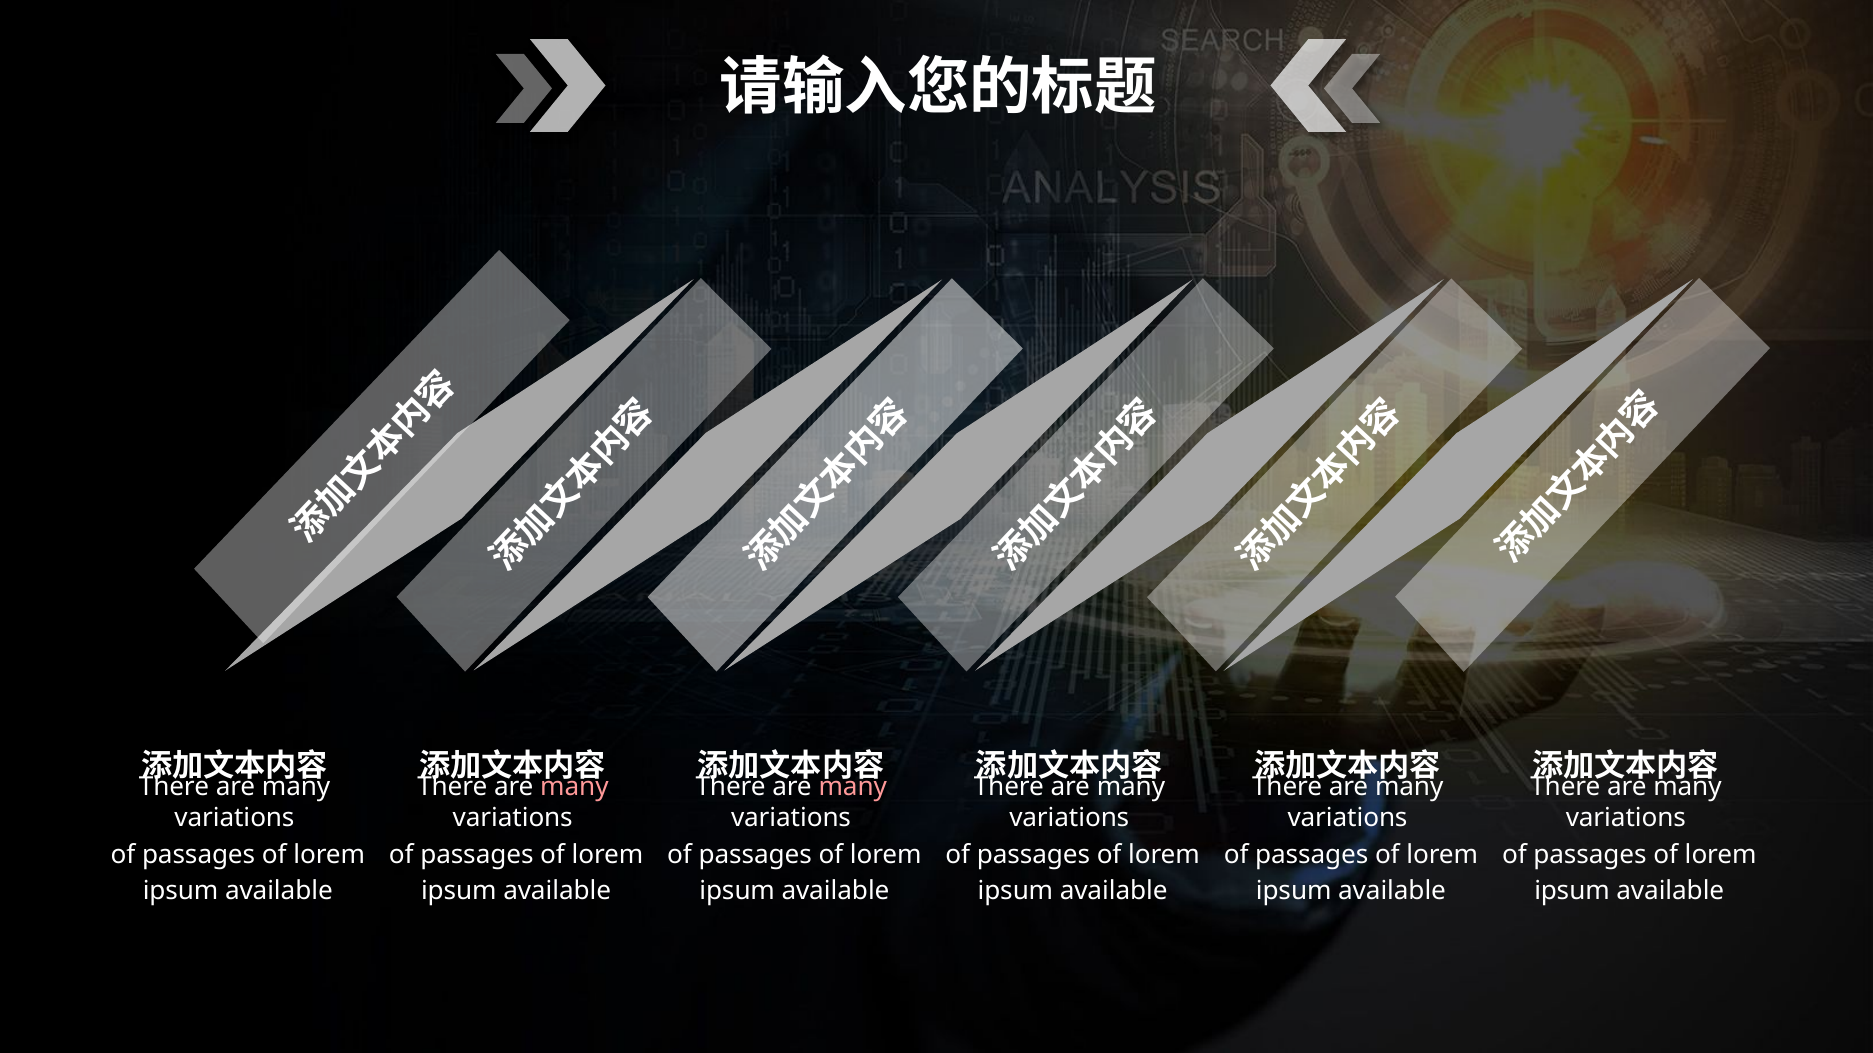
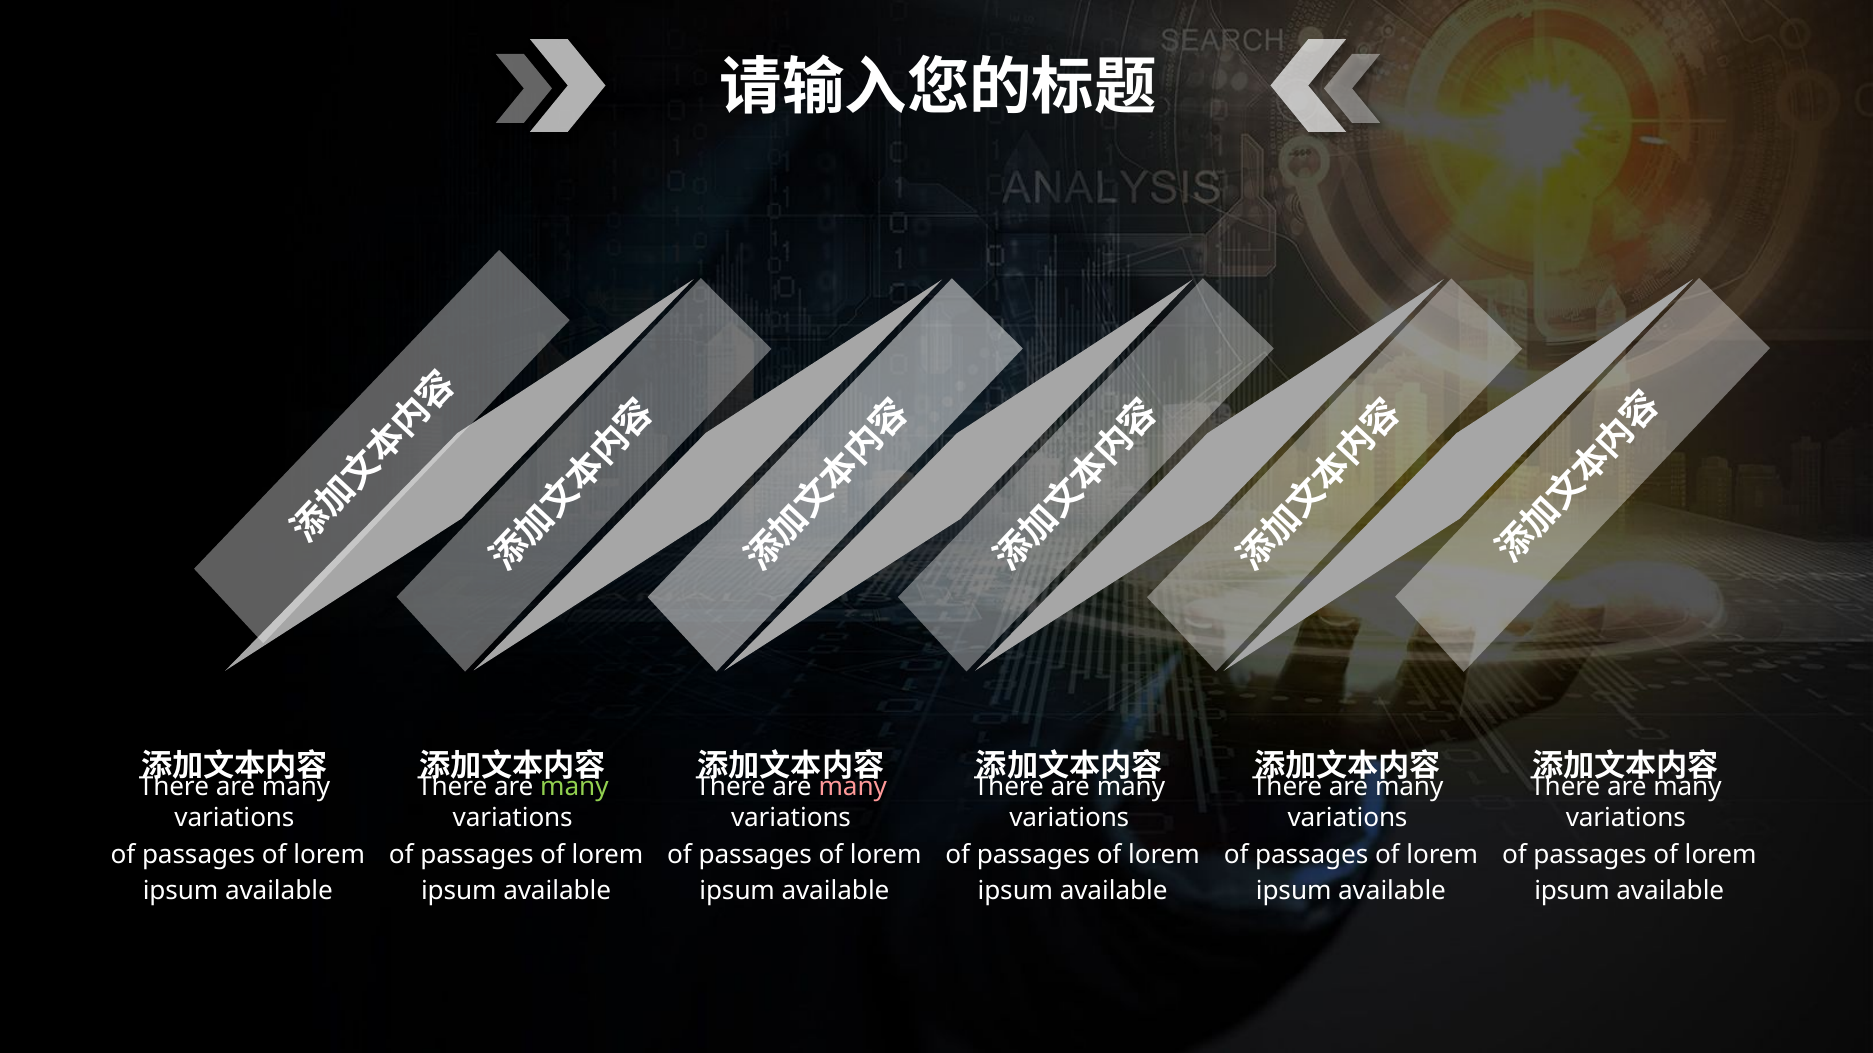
many colour: pink -> light green (574, 787)
